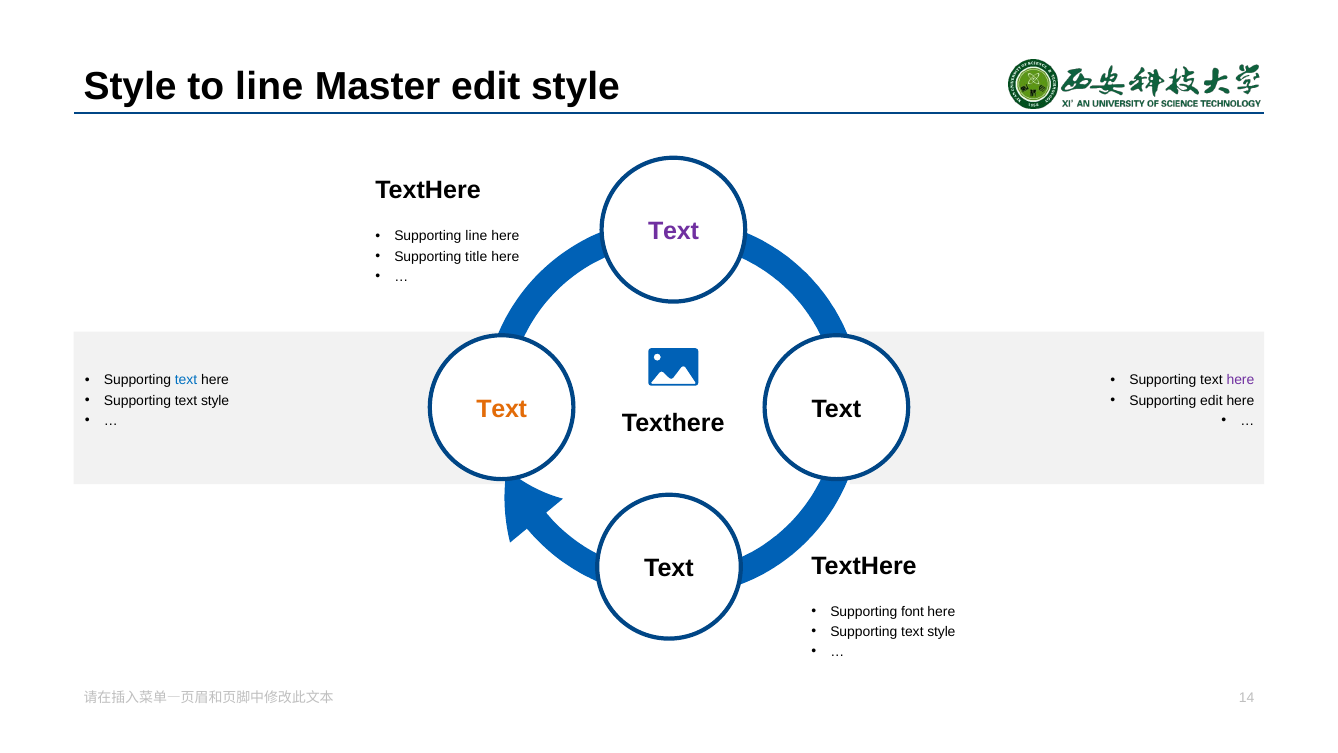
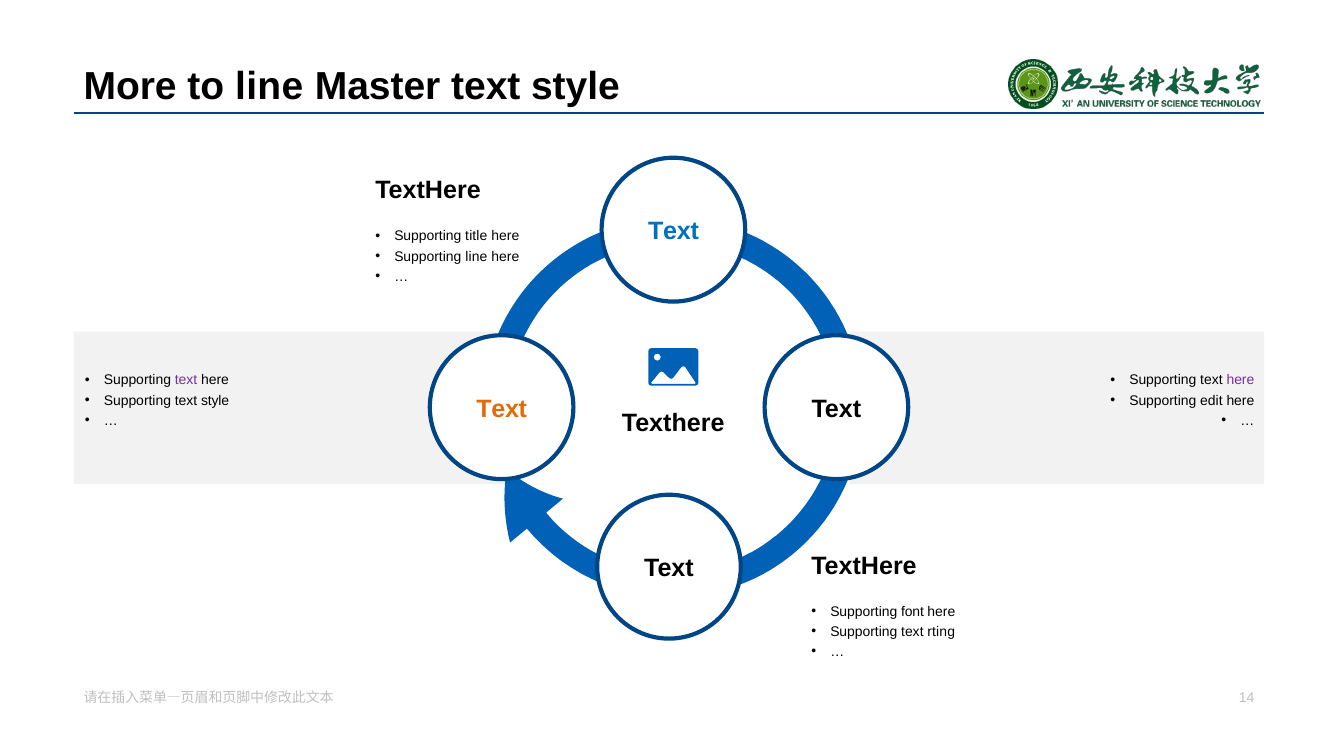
Style: Style -> More (130, 87)
Master edit: edit -> text (486, 87)
Text colour: purple -> blue (673, 231)
Supporting line: line -> title (476, 236)
Supporting title: title -> line (476, 256)
text colour: blue -> purple (186, 380)
style: style -> rting (941, 632)
